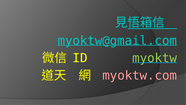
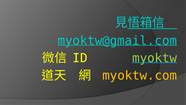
myoktw.com colour: pink -> yellow (140, 75)
